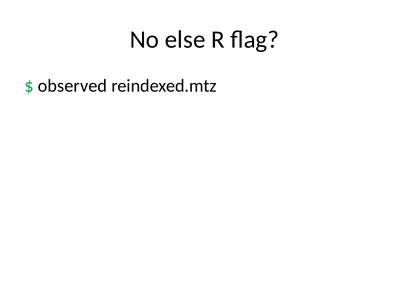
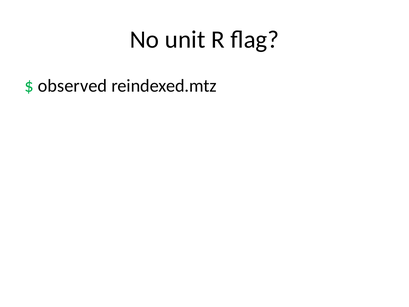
else: else -> unit (185, 40)
